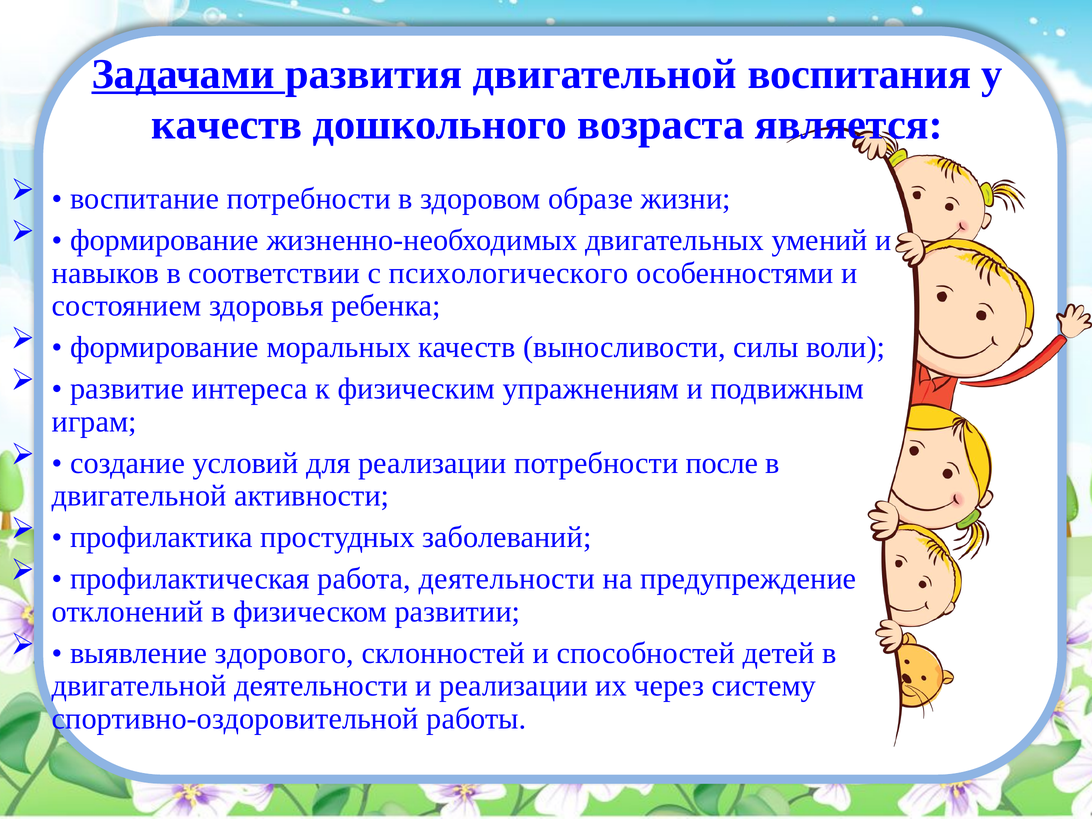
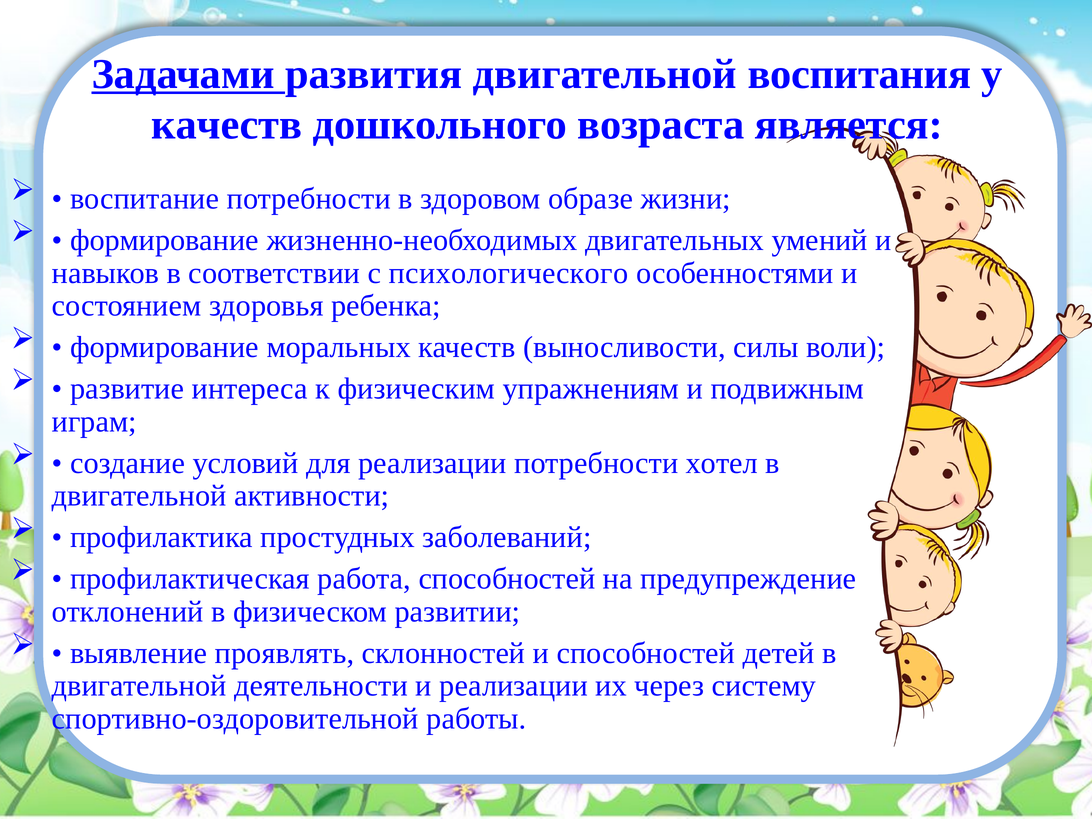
после: после -> хотел (722, 463)
работа деятельности: деятельности -> способностей (507, 579)
здорового: здорового -> проявлять (285, 653)
